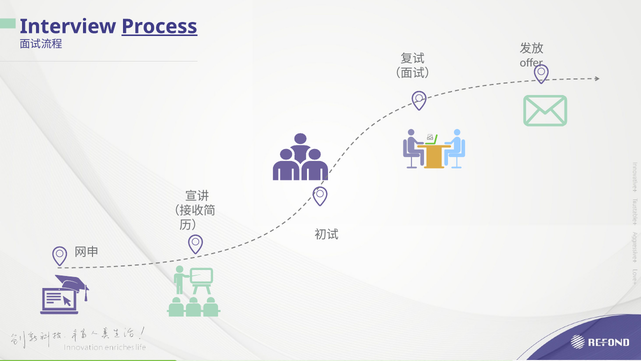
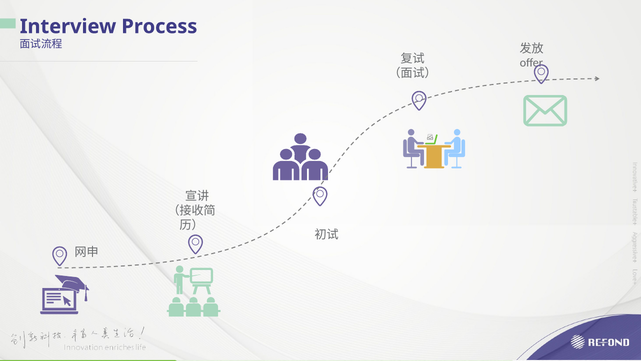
Process underline: present -> none (159, 27)
